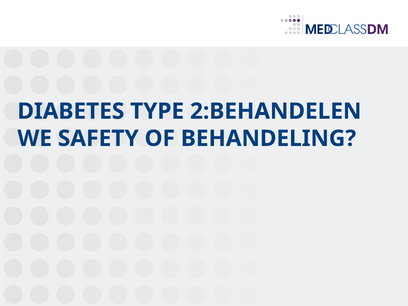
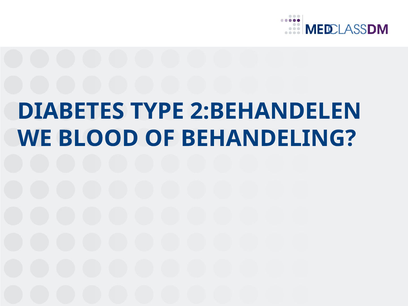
SAFETY: SAFETY -> BLOOD (98, 138)
